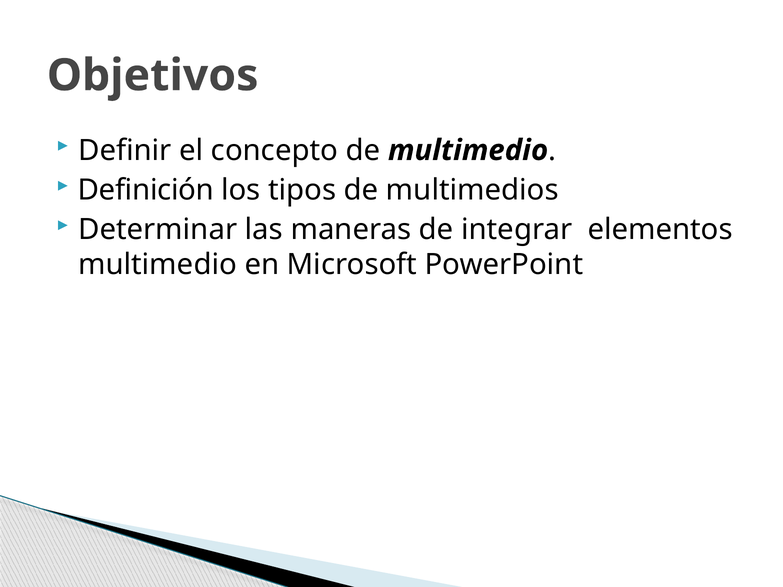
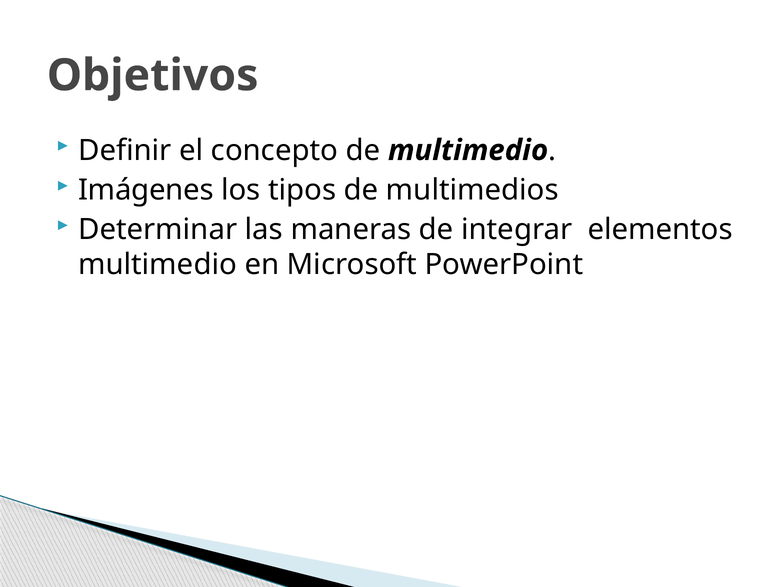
Definición: Definición -> Imágenes (146, 190)
